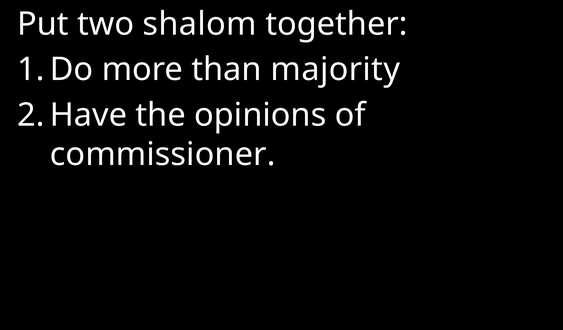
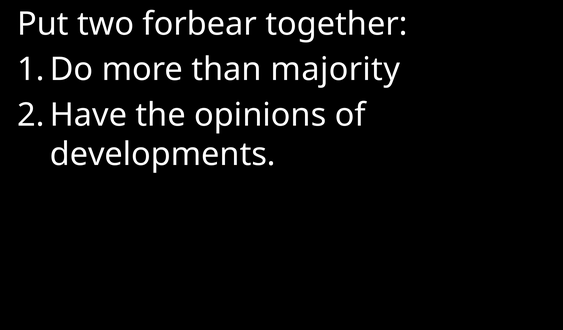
shalom: shalom -> forbear (200, 24)
commissioner: commissioner -> developments (163, 154)
